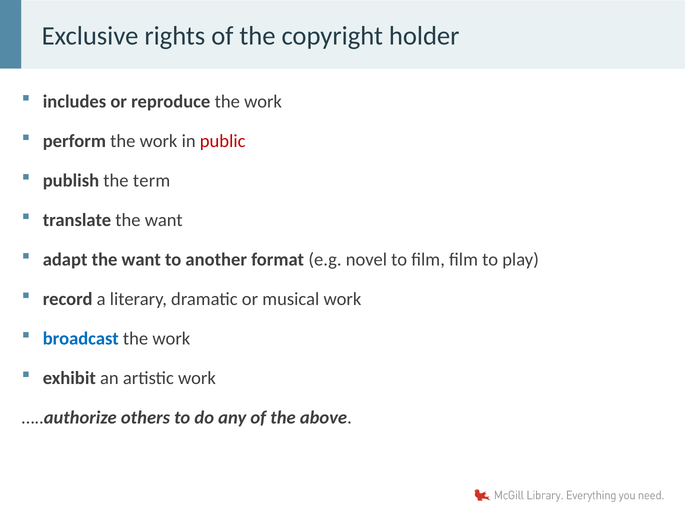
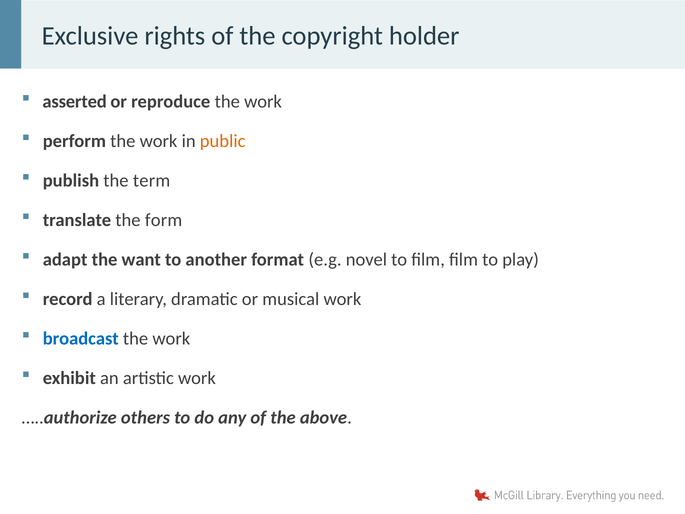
includes: includes -> asserted (75, 102)
public colour: red -> orange (223, 141)
translate the want: want -> form (164, 220)
